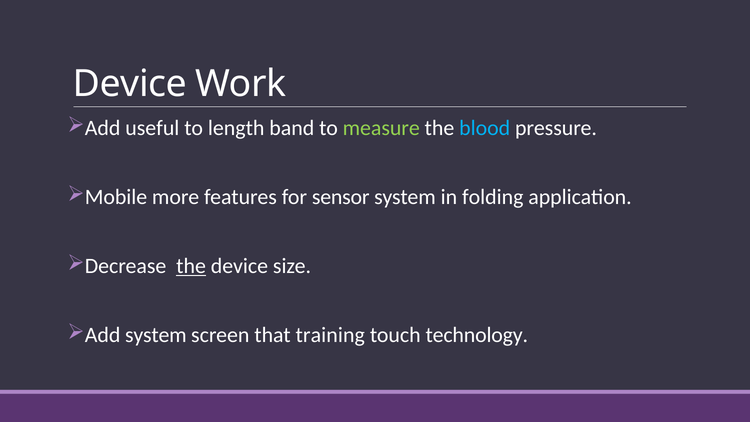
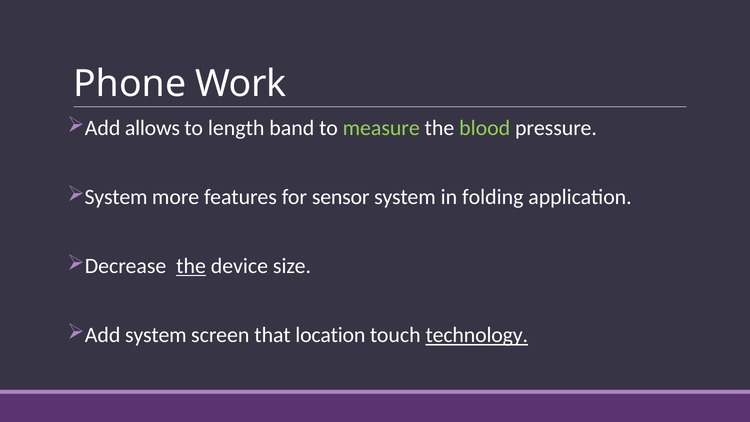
Device: Device -> Phone (130, 84)
useful: useful -> allows (152, 128)
blood colour: light blue -> light green (485, 128)
Mobile: Mobile -> System (116, 197)
training: training -> location (330, 335)
technology underline: none -> present (477, 335)
